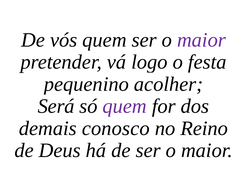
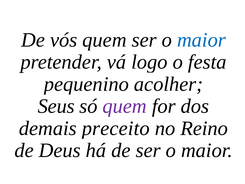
maior colour: purple -> blue (201, 40)
Será: Será -> Seus (56, 106)
conosco: conosco -> preceito (116, 128)
